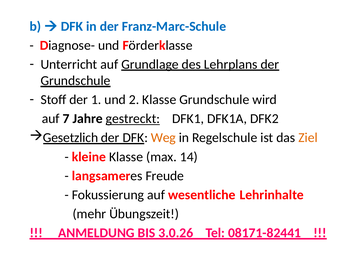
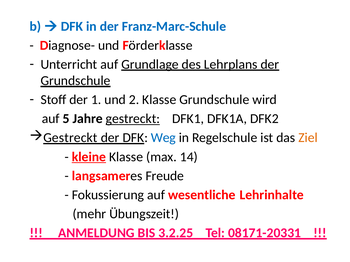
7: 7 -> 5 (66, 119)
Gesetzlich: Gesetzlich -> Gestreckt (70, 138)
Weg colour: orange -> blue (163, 138)
kleine underline: none -> present (89, 157)
3.0.26: 3.0.26 -> 3.2.25 (176, 233)
08171-82441: 08171-82441 -> 08171-20331 (265, 233)
